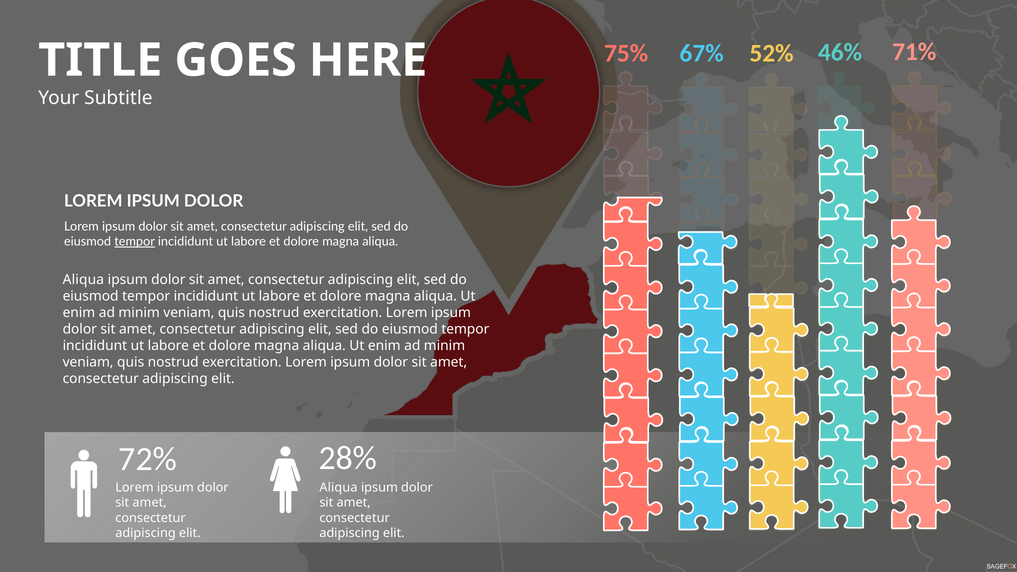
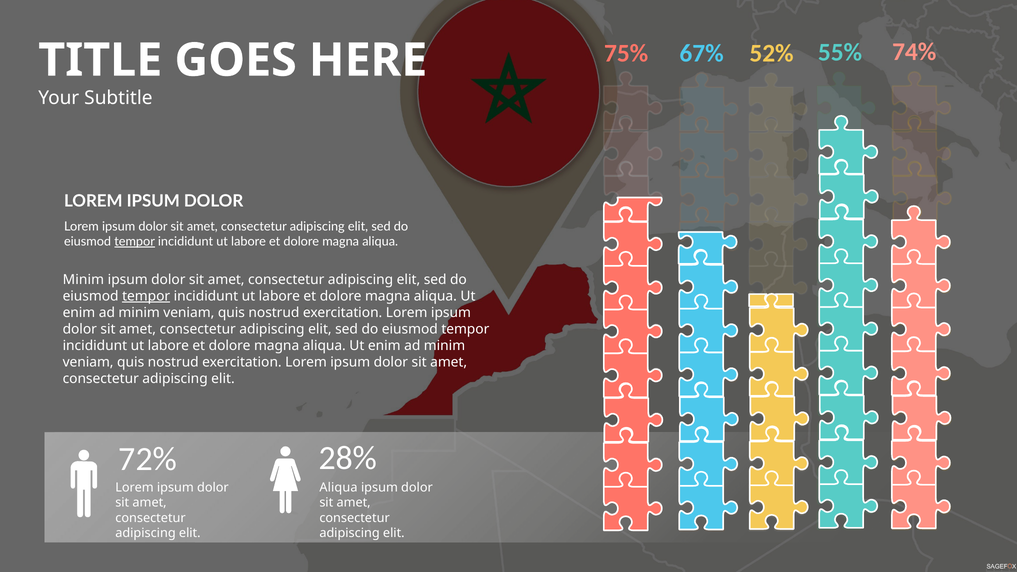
71%: 71% -> 74% (914, 52)
46%: 46% -> 55% (840, 53)
Aliqua: Aliqua -> Minim (83, 280)
tempor underline: none -> present (146, 296)
